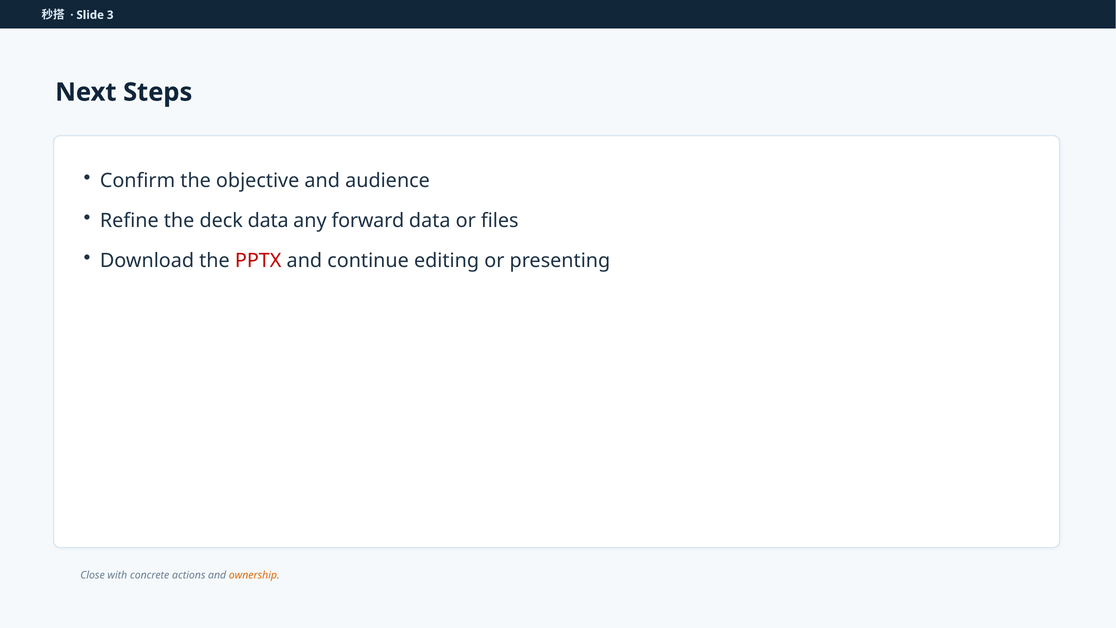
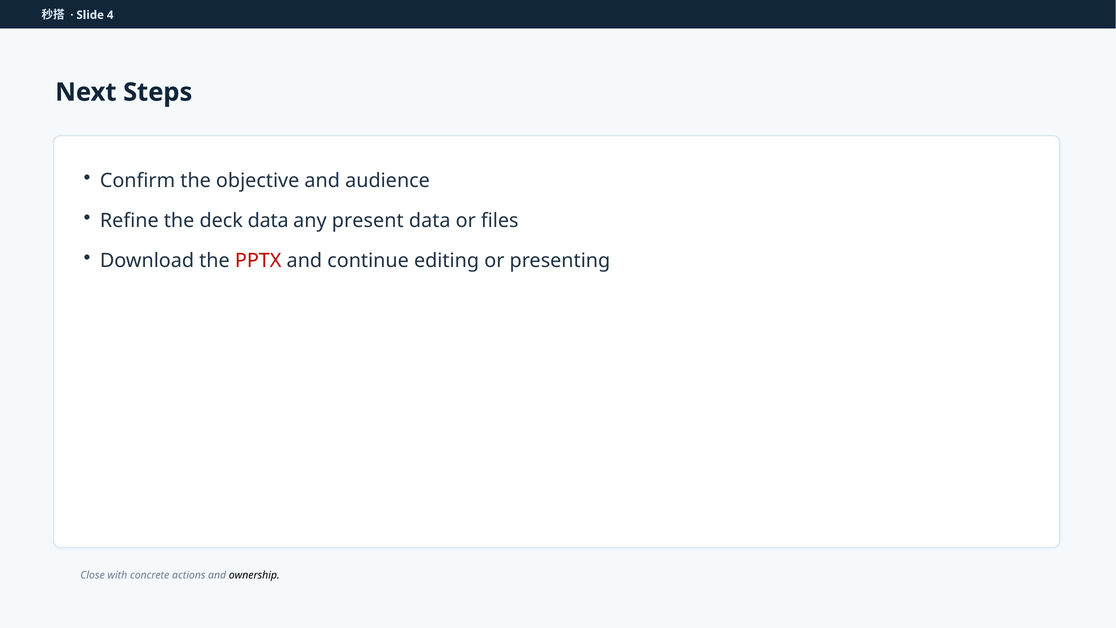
3: 3 -> 4 (110, 15)
forward: forward -> present (368, 221)
ownership colour: orange -> black (254, 575)
